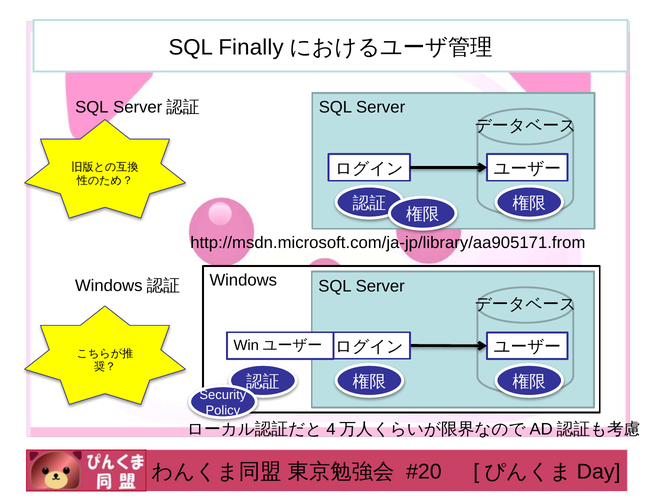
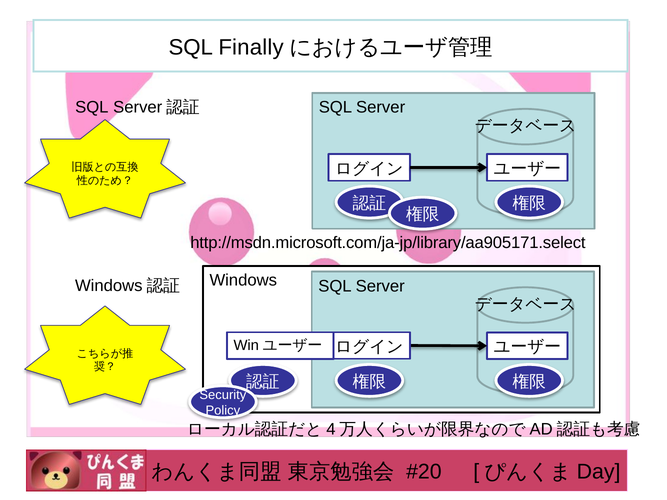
http://msdn.microsoft.com/ja-jp/library/aa905171.from: http://msdn.microsoft.com/ja-jp/library/aa905171.from -> http://msdn.microsoft.com/ja-jp/library/aa905171.select (388, 243)
